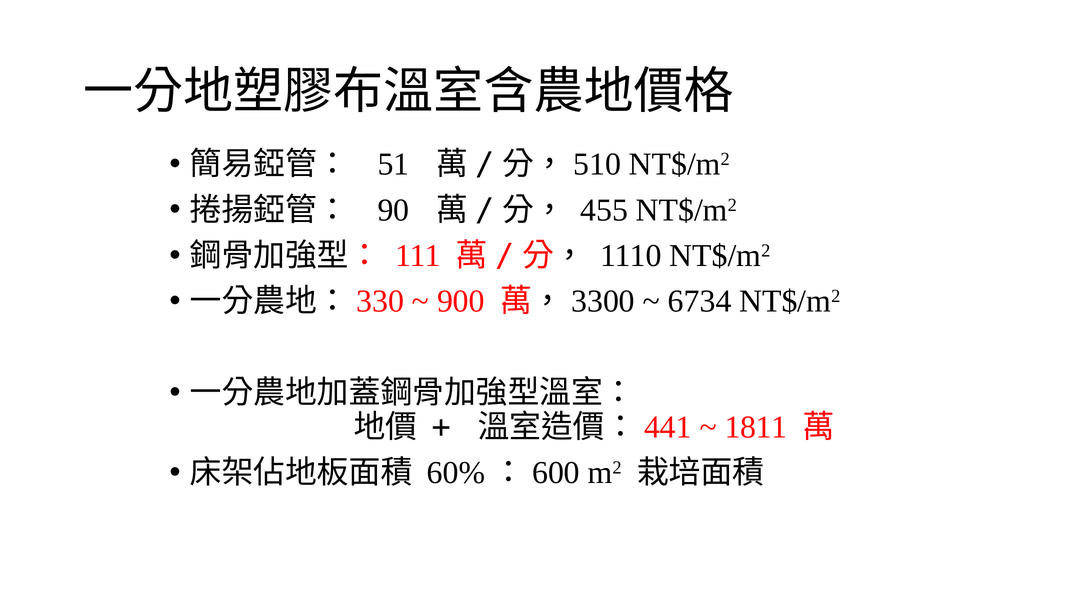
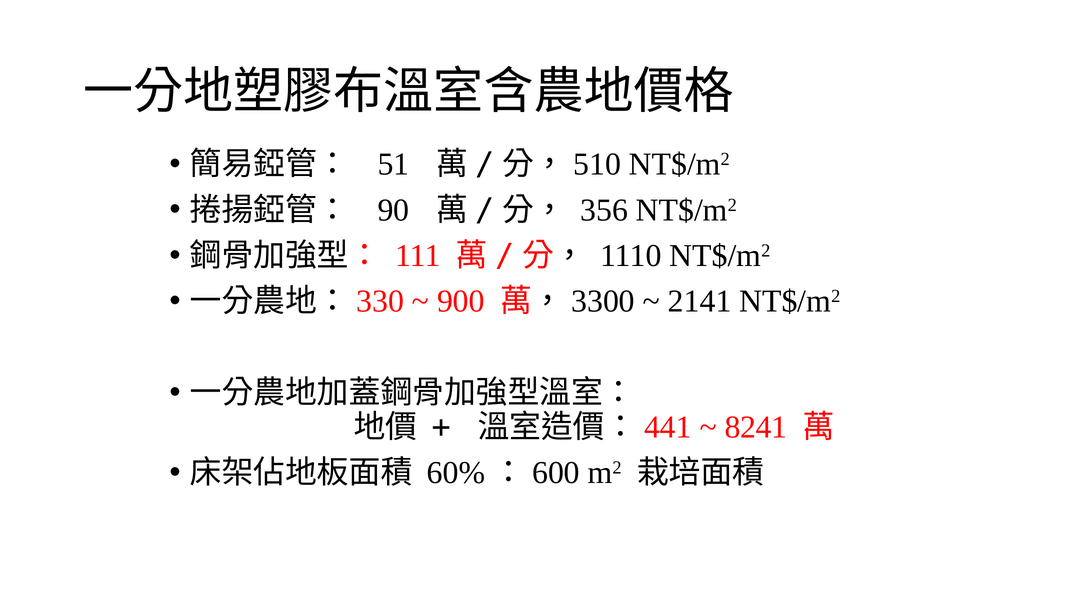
455: 455 -> 356 (604, 210)
6734: 6734 -> 2141 (700, 301)
1811: 1811 -> 8241 (756, 427)
